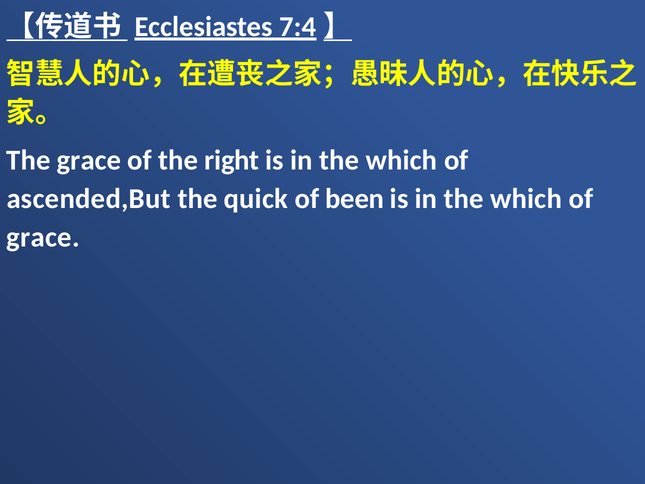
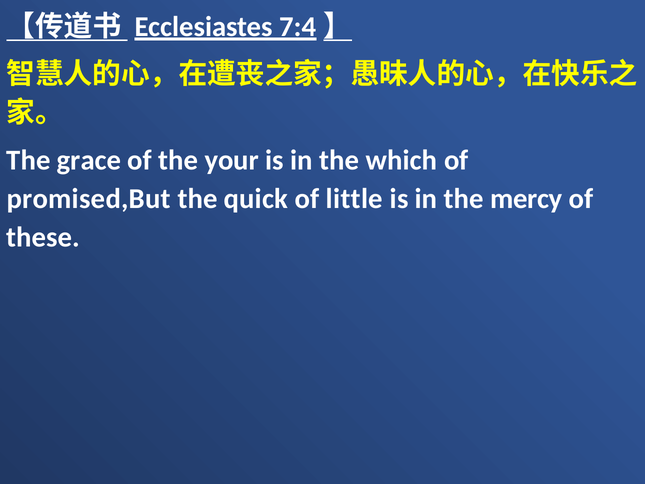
right: right -> your (232, 160)
ascended,But: ascended,But -> promised,But (89, 199)
been: been -> little (354, 199)
which: which -> mercy (526, 199)
grace: grace -> these (43, 237)
